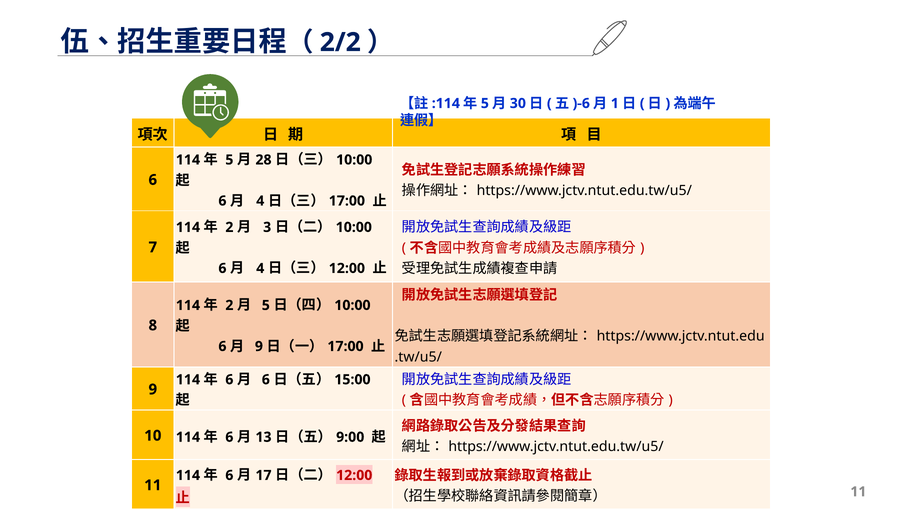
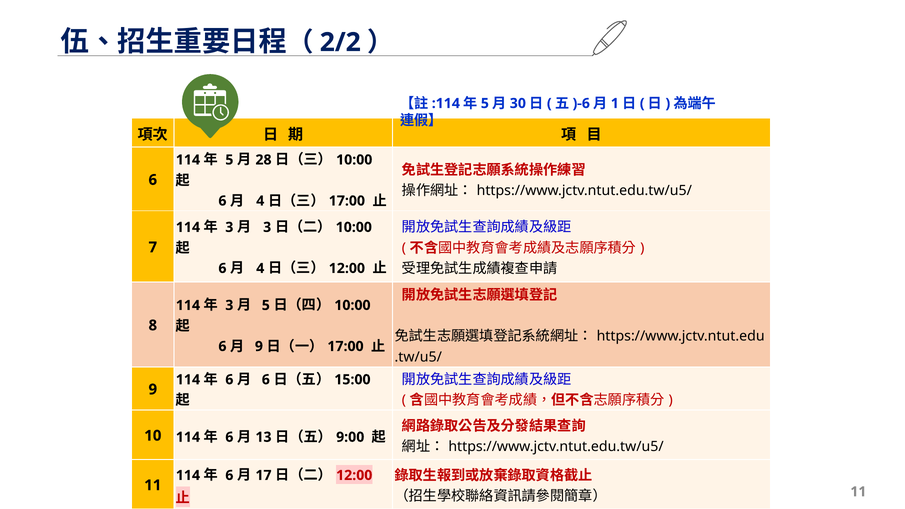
2: 2 -> 3 (229, 227)
2: 2 -> 3 (229, 305)
